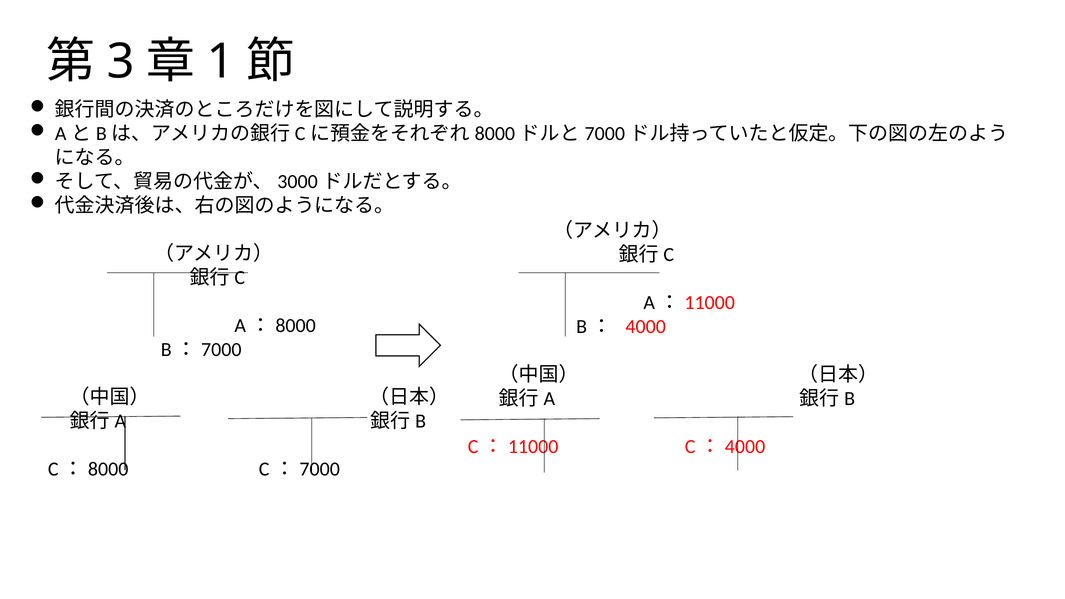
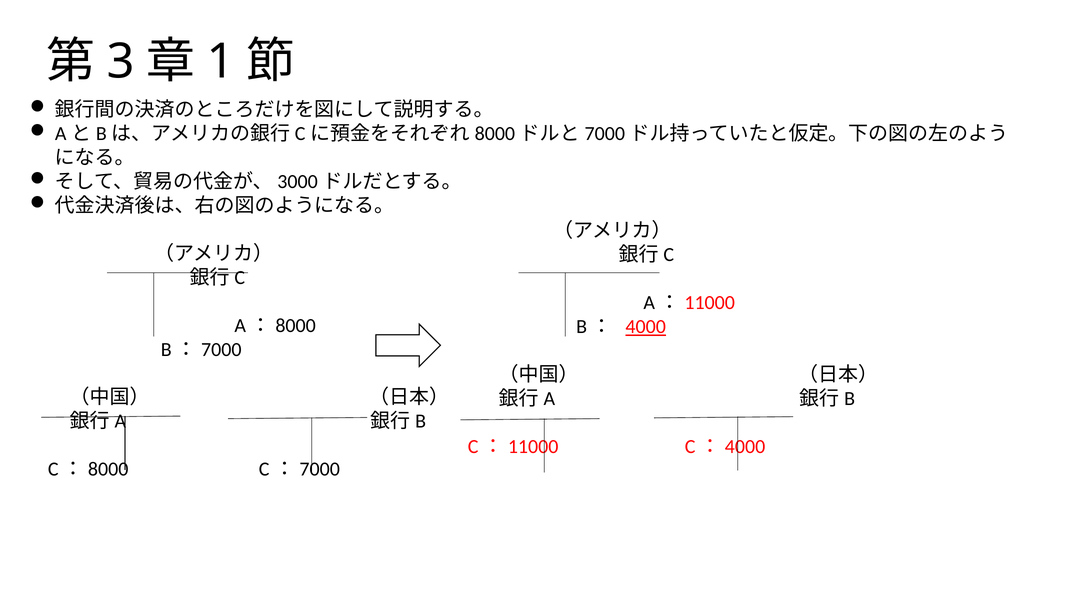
4000 underline: none -> present (646, 327)
